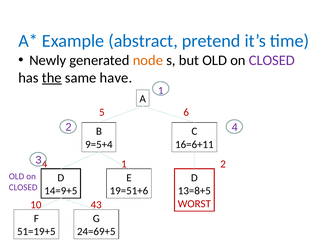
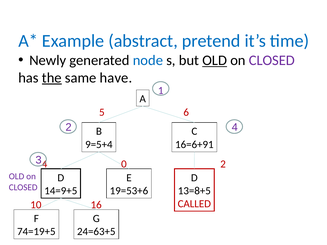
node colour: orange -> blue (148, 60)
OLD underline: none -> present (215, 60)
16=6+11: 16=6+11 -> 16=6+91 (194, 145)
1: 1 -> 0 (124, 164)
19=51+6: 19=51+6 -> 19=53+6 (129, 191)
WORST: WORST -> CALLED (194, 204)
43: 43 -> 16 (96, 205)
51=19+5: 51=19+5 -> 74=19+5 (36, 232)
24=69+5: 24=69+5 -> 24=63+5 (96, 232)
